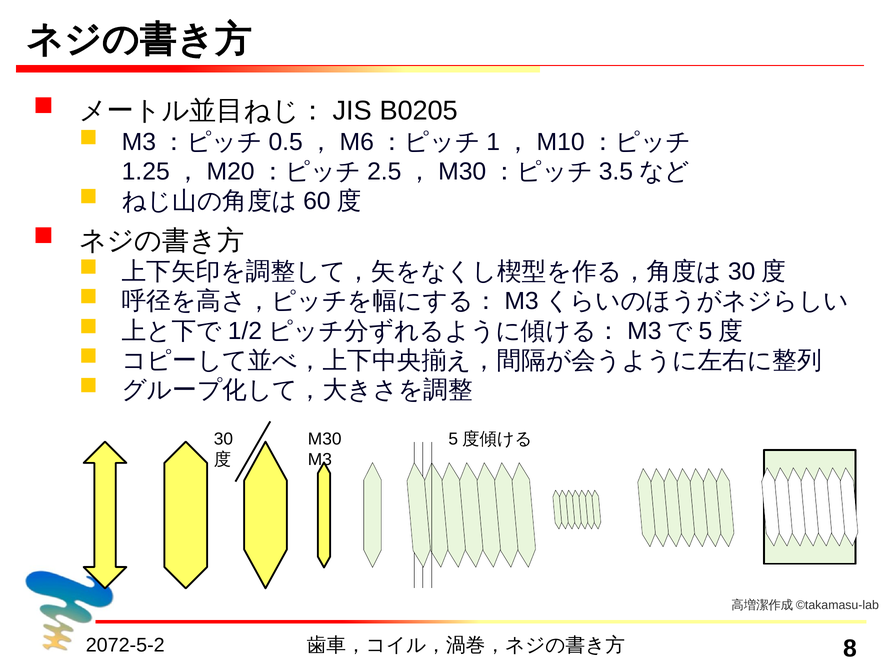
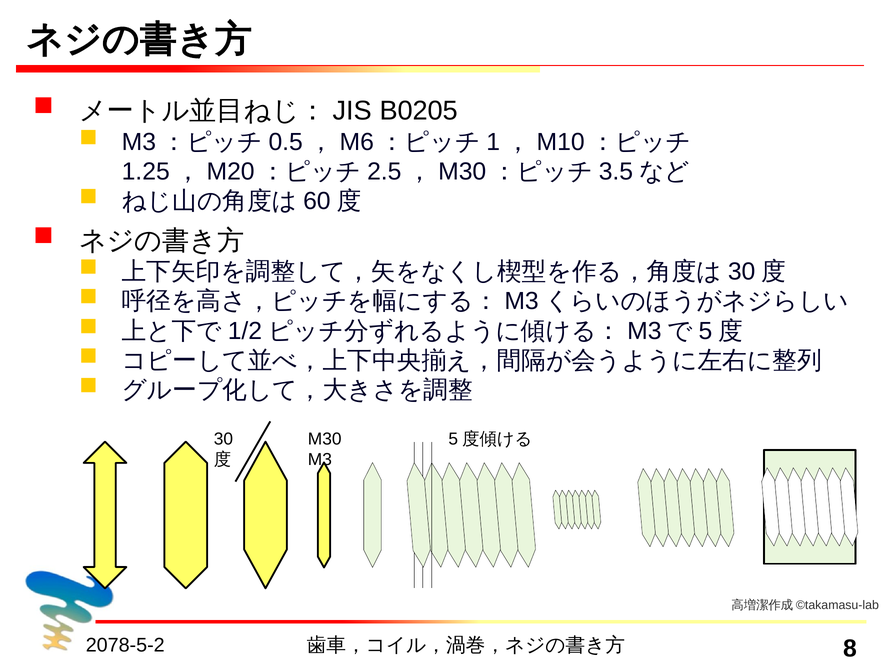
2072-5-2: 2072-5-2 -> 2078-5-2 (125, 646)
